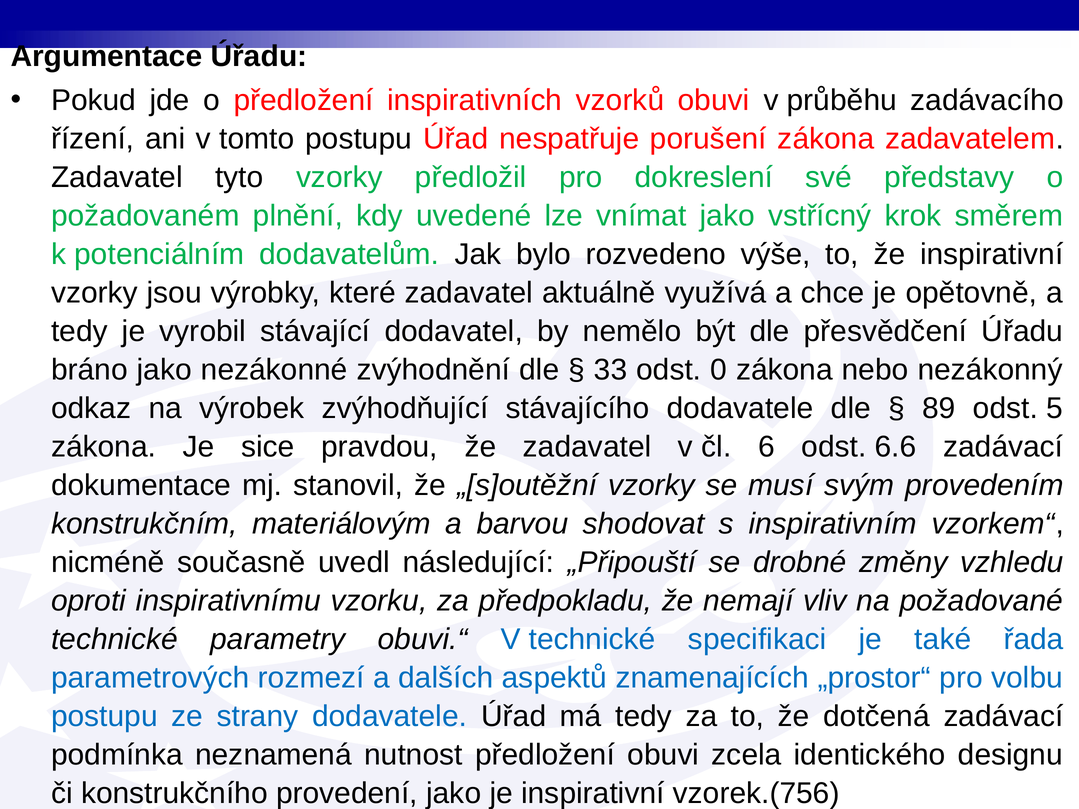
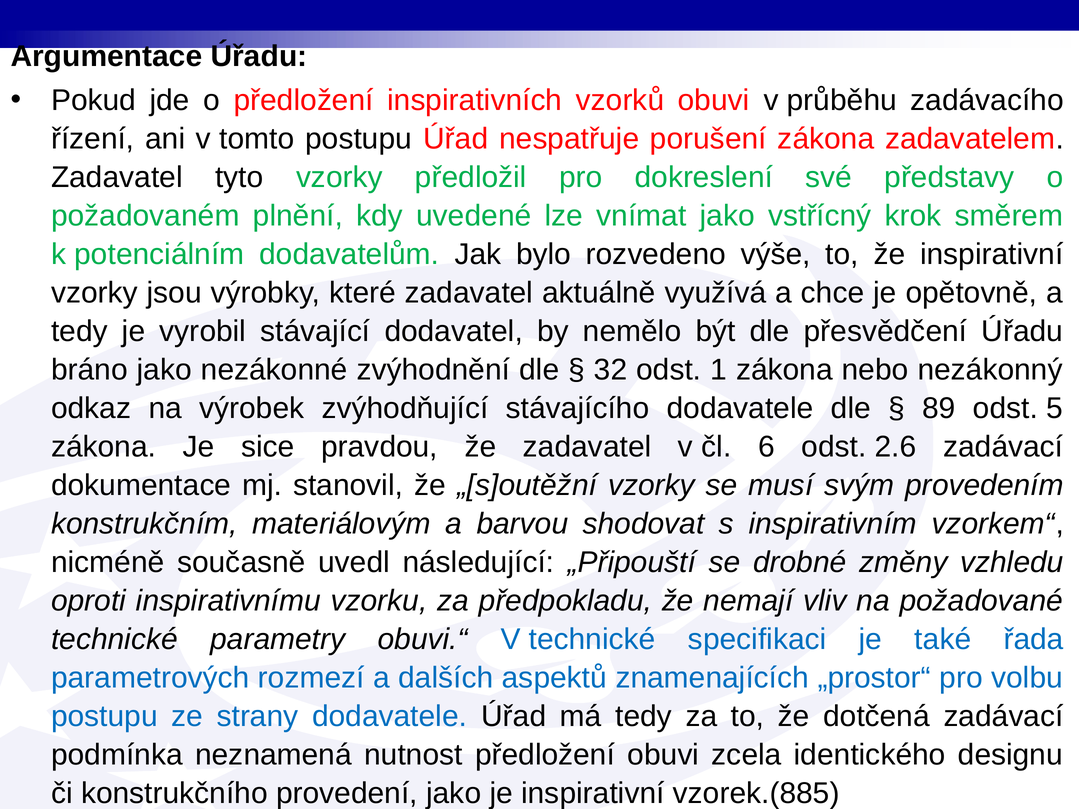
33: 33 -> 32 (611, 370)
0: 0 -> 1 (719, 370)
6.6: 6.6 -> 2.6 (896, 447)
vzorek.(756: vzorek.(756 -> vzorek.(885 (756, 793)
